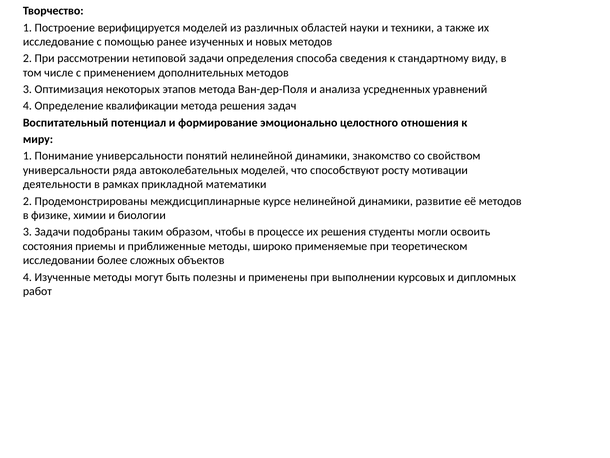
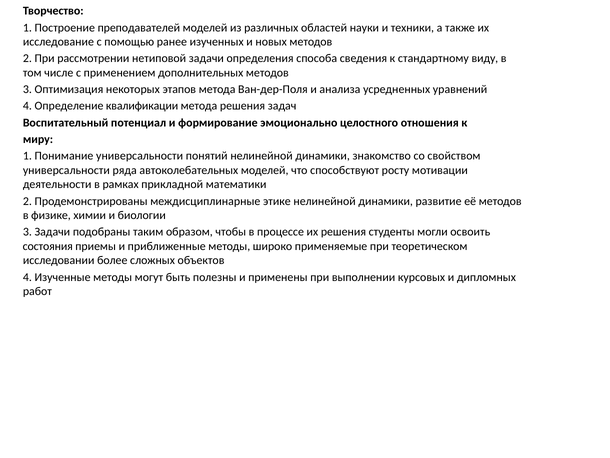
верифицируется: верифицируется -> преподавателей (139, 28)
курсе: курсе -> этике (277, 201)
